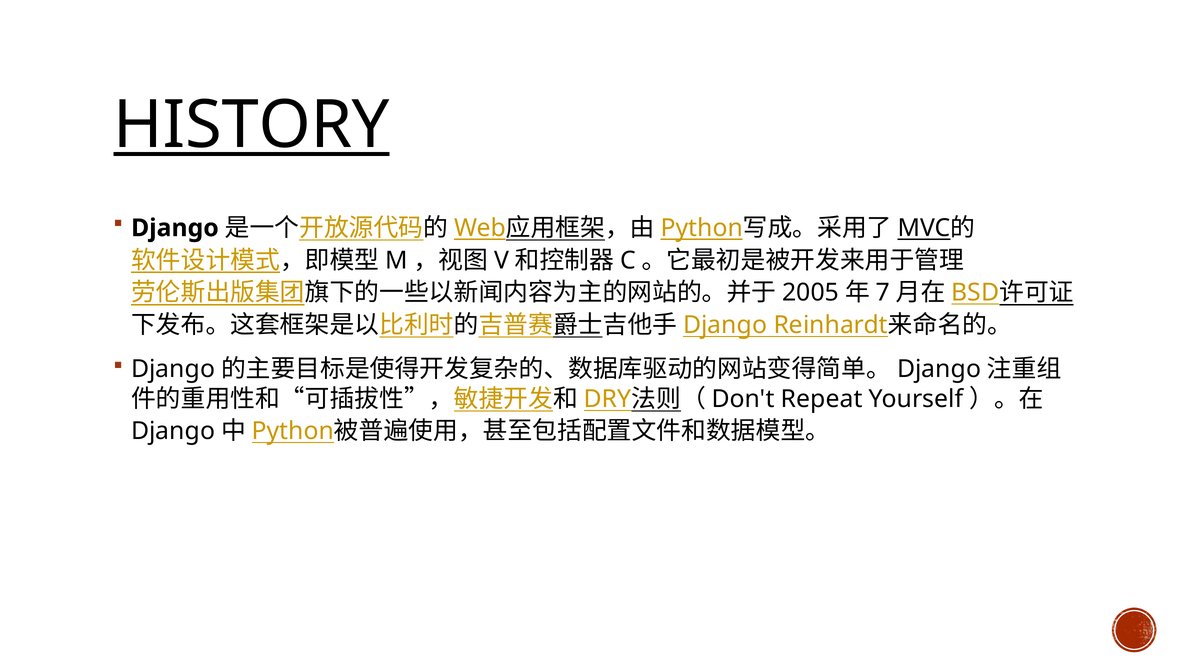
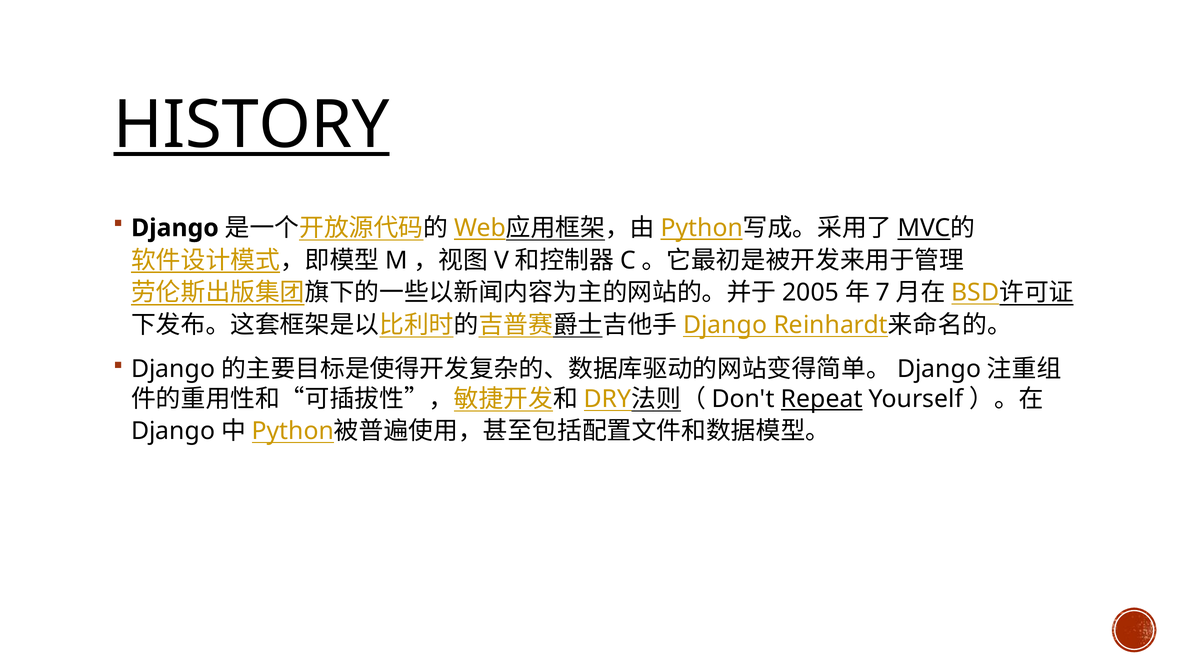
Repeat underline: none -> present (822, 399)
